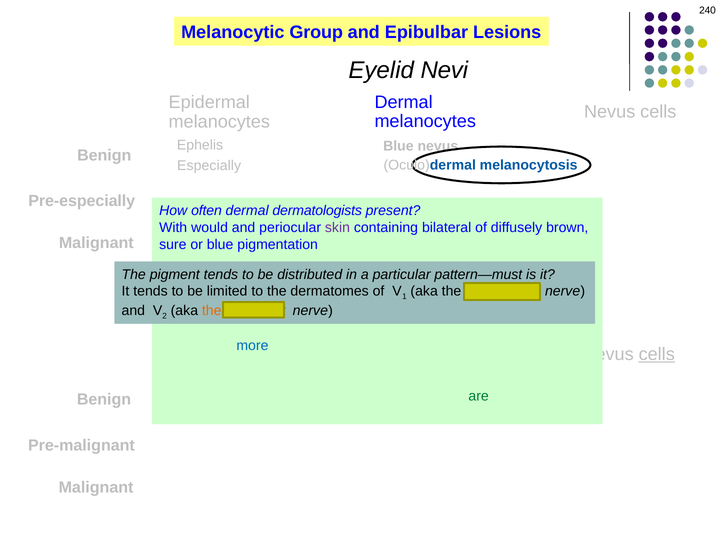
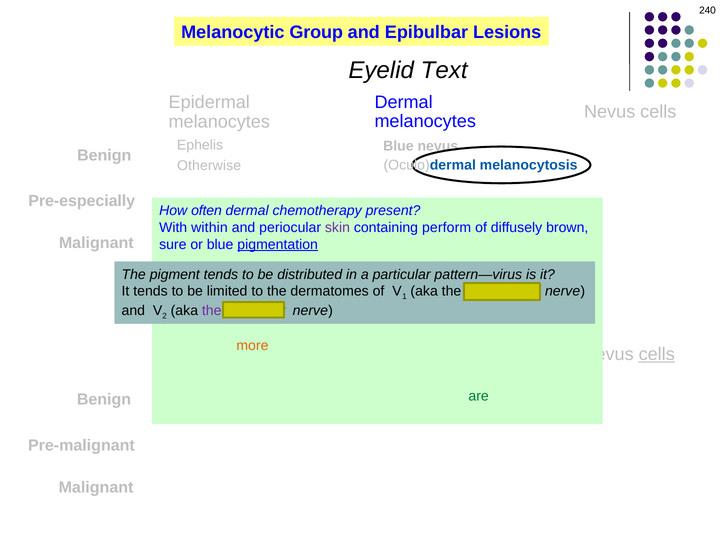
Nevi: Nevi -> Text (444, 70)
Especially: Especially -> Otherwise (209, 166)
dermatologists: dermatologists -> chemotherapy (317, 211)
would: would -> within (209, 228)
containing bilateral: bilateral -> perform (447, 228)
pigmentation underline: none -> present (278, 245)
pattern—must: pattern—must -> pattern—virus (478, 275)
the colour: orange -> purple (212, 311)
more colour: blue -> orange (252, 346)
